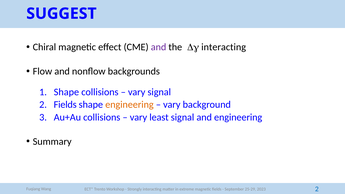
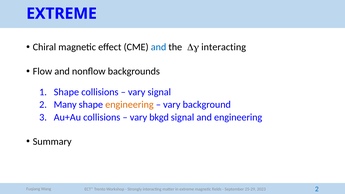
SUGGEST: SUGGEST -> EXTREME (62, 14)
and colour: purple -> blue (159, 47)
2 Fields: Fields -> Many (65, 105)
least: least -> bkgd (159, 117)
